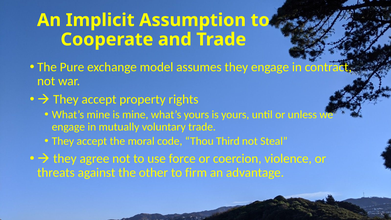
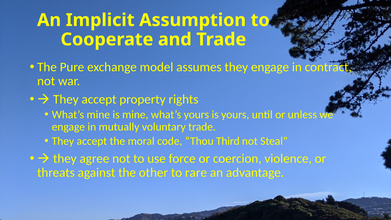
firm: firm -> rare (196, 172)
